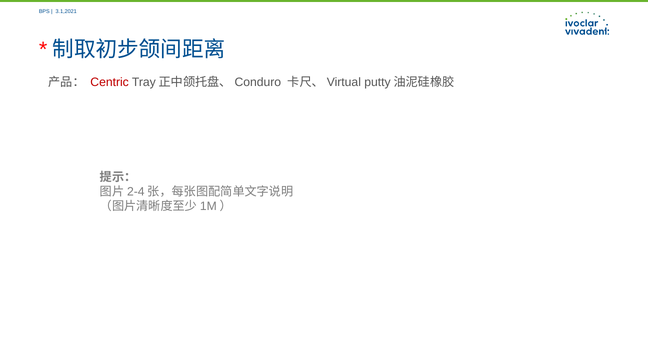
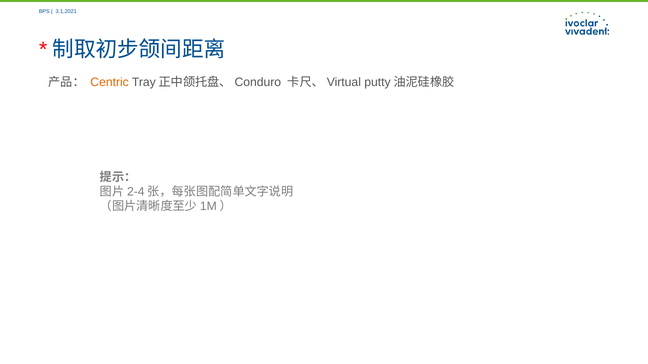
Centric colour: red -> orange (110, 82)
